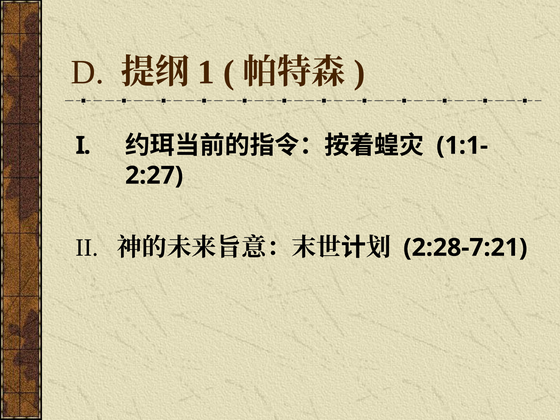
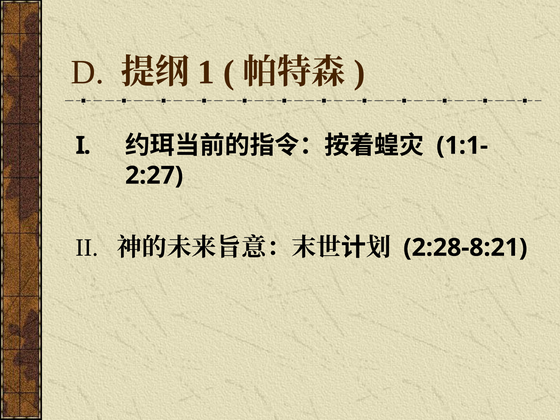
2:28-7:21: 2:28-7:21 -> 2:28-8:21 (465, 248)
